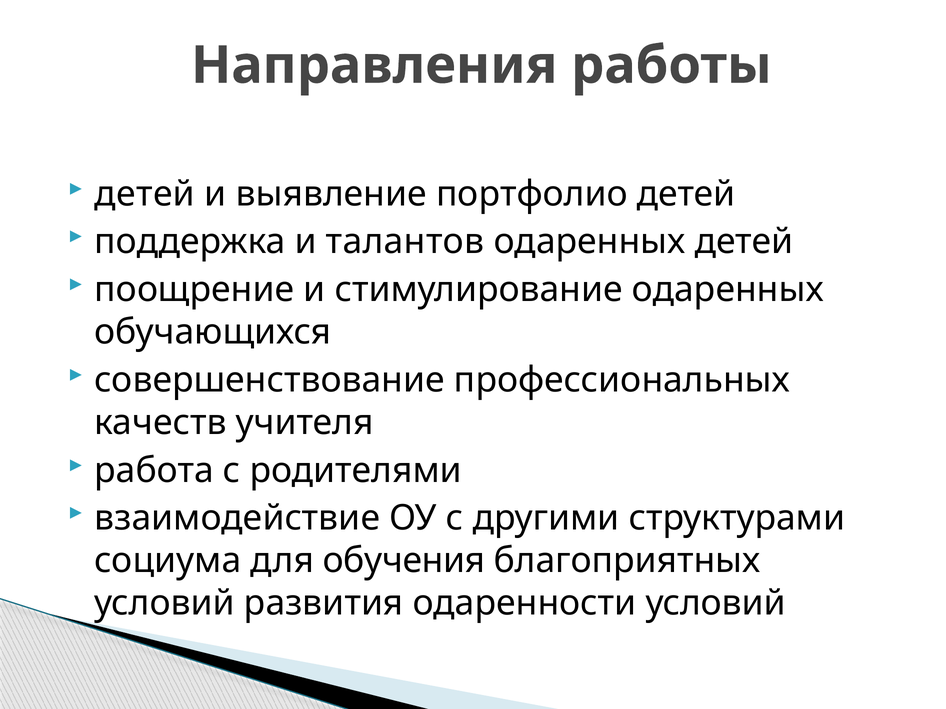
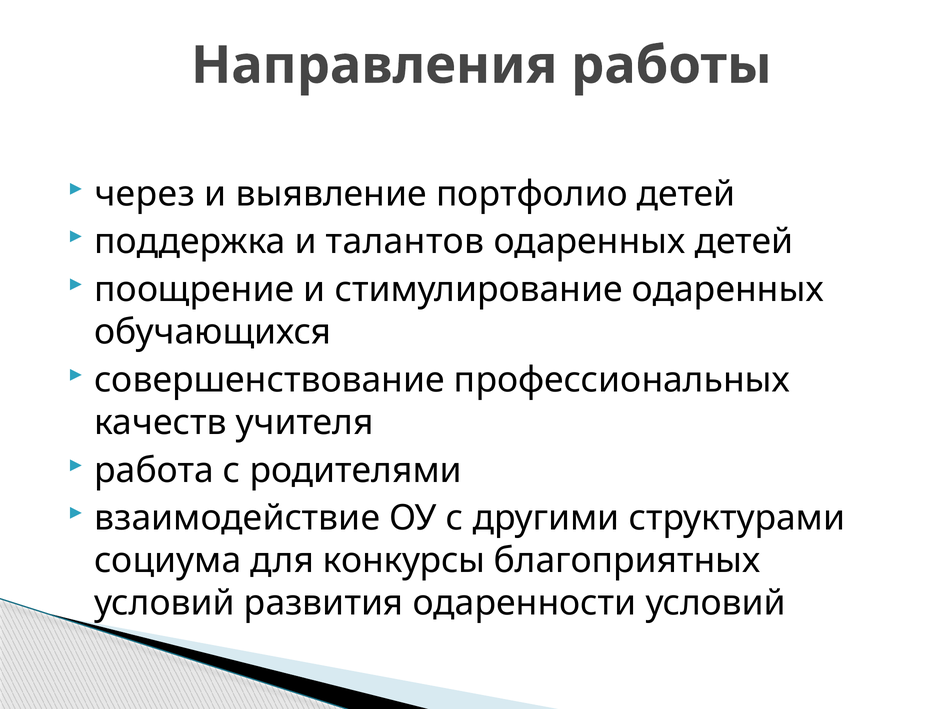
детей: детей -> через (145, 194)
обучения: обучения -> конкурсы (404, 561)
